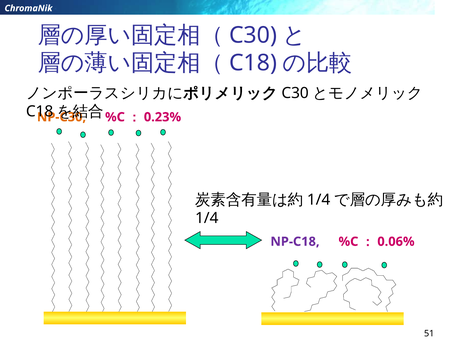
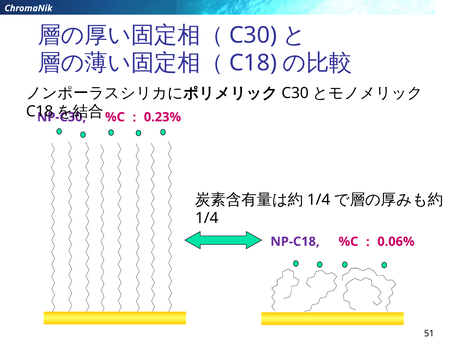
NP-C30 colour: orange -> purple (62, 117)
